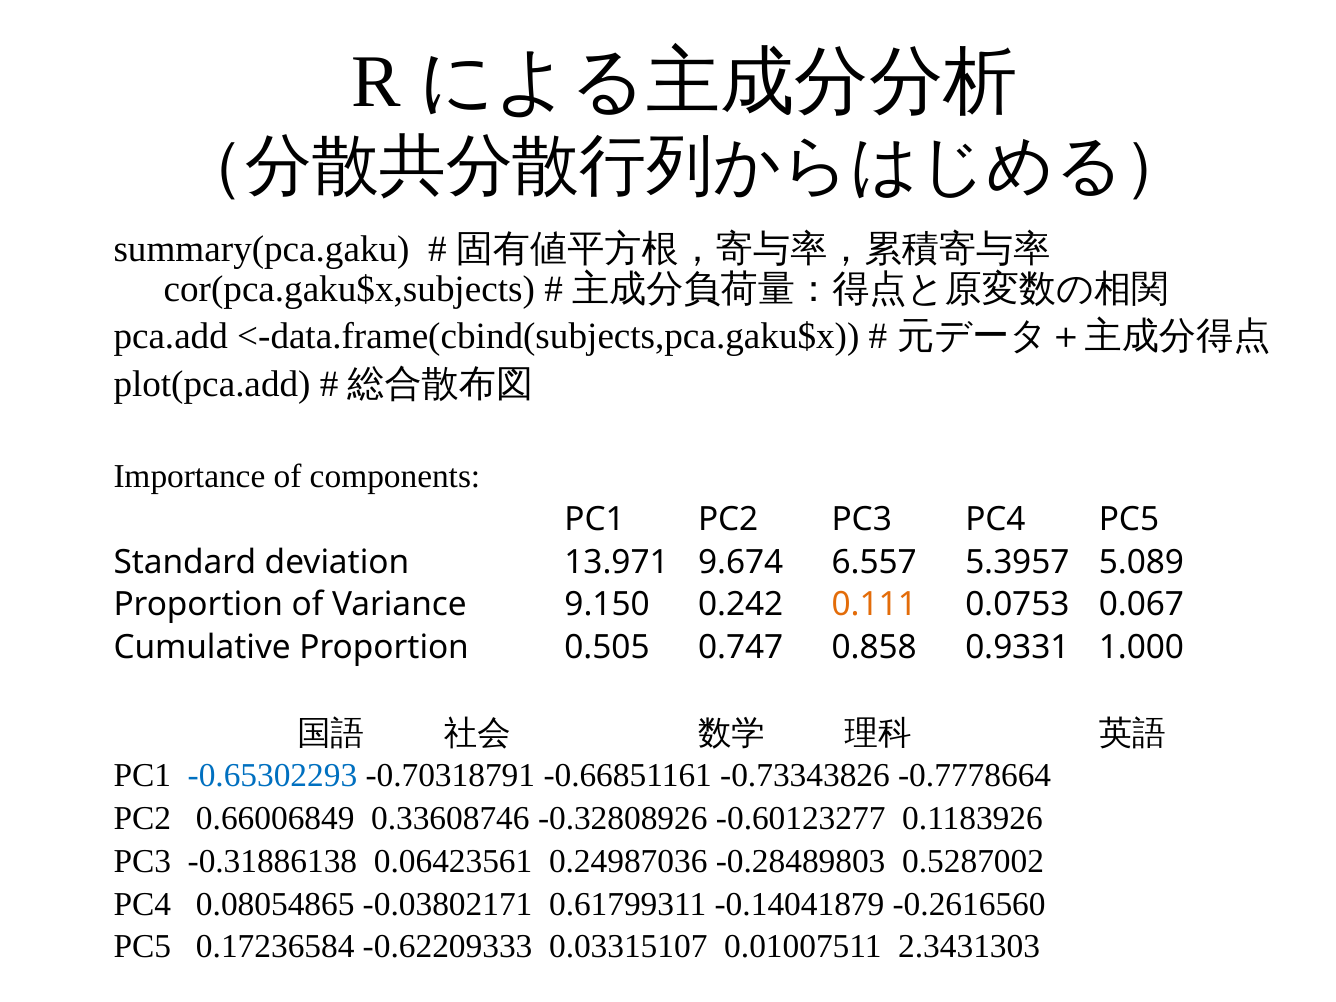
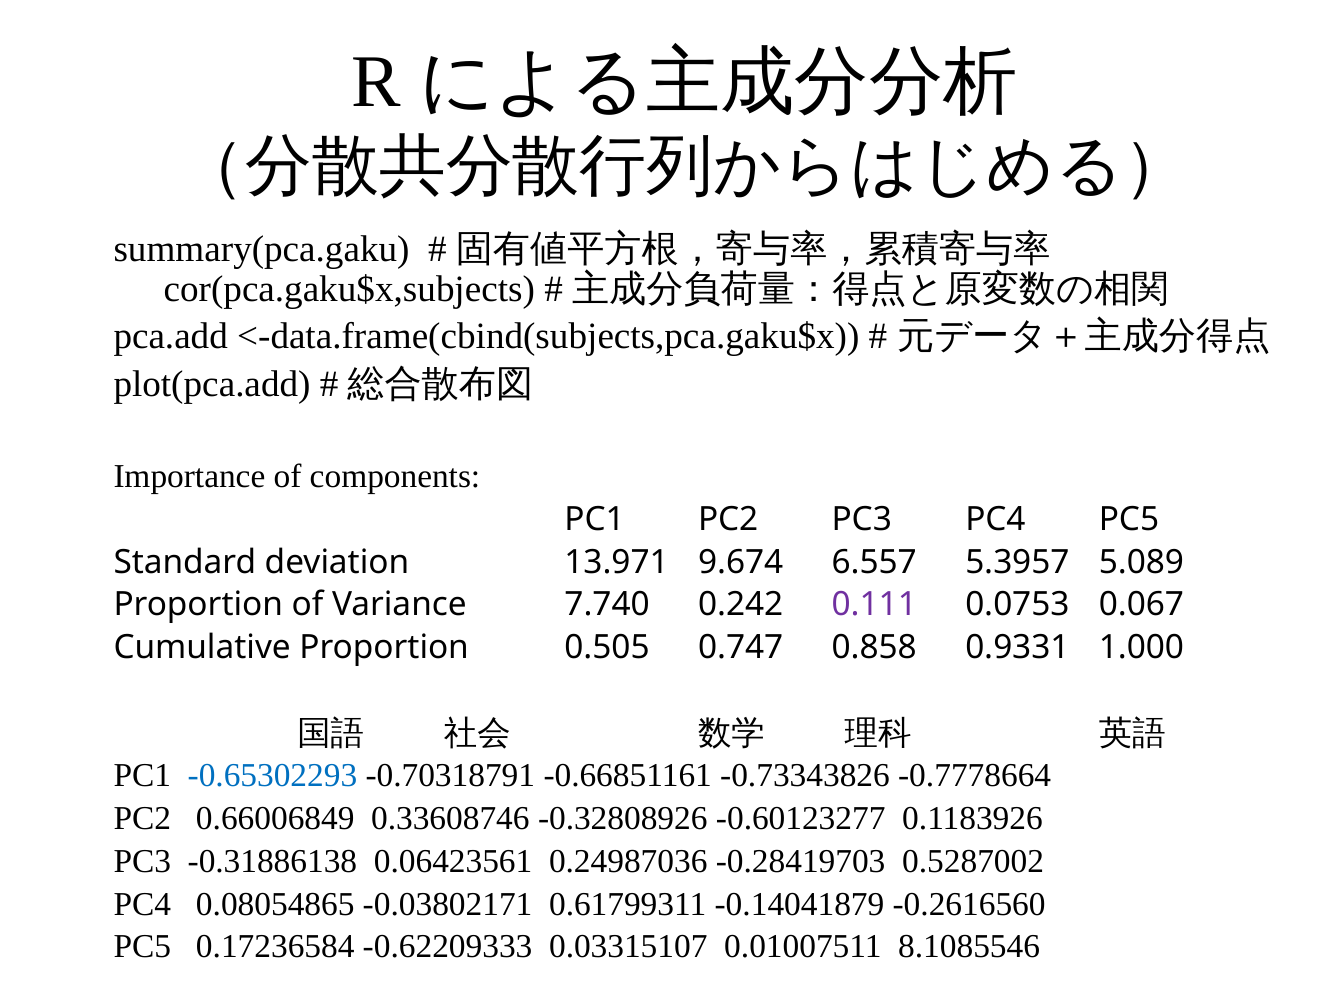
9.150: 9.150 -> 7.740 (607, 605)
0.111 colour: orange -> purple (874, 605)
-0.28489803: -0.28489803 -> -0.28419703 (801, 861)
2.3431303: 2.3431303 -> 8.1085546 (969, 947)
